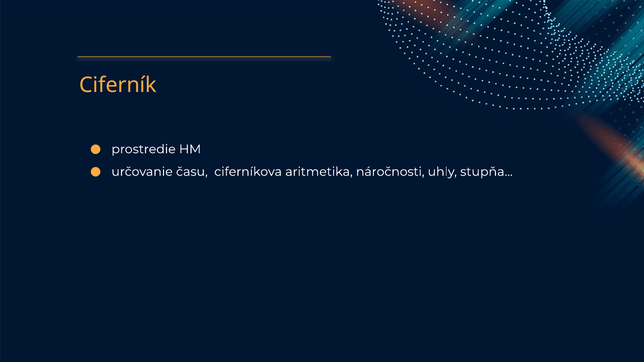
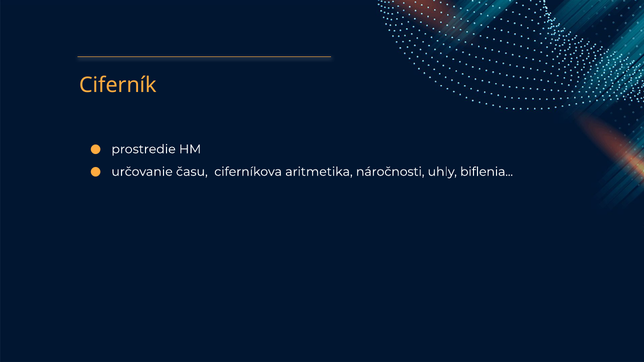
stupňa: stupňa -> biflenia (487, 172)
